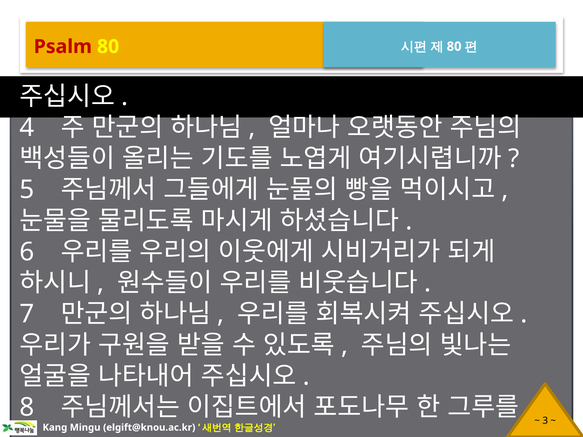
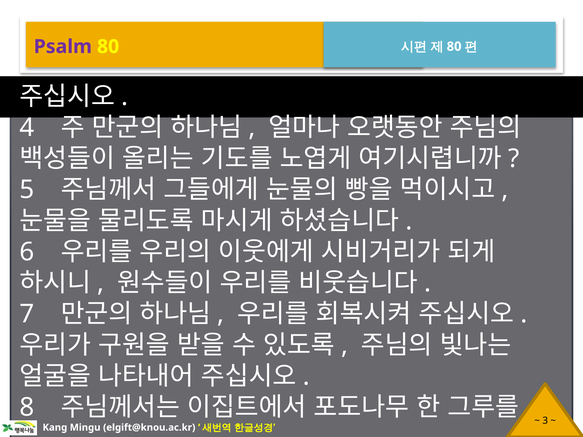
Psalm colour: red -> purple (63, 47)
